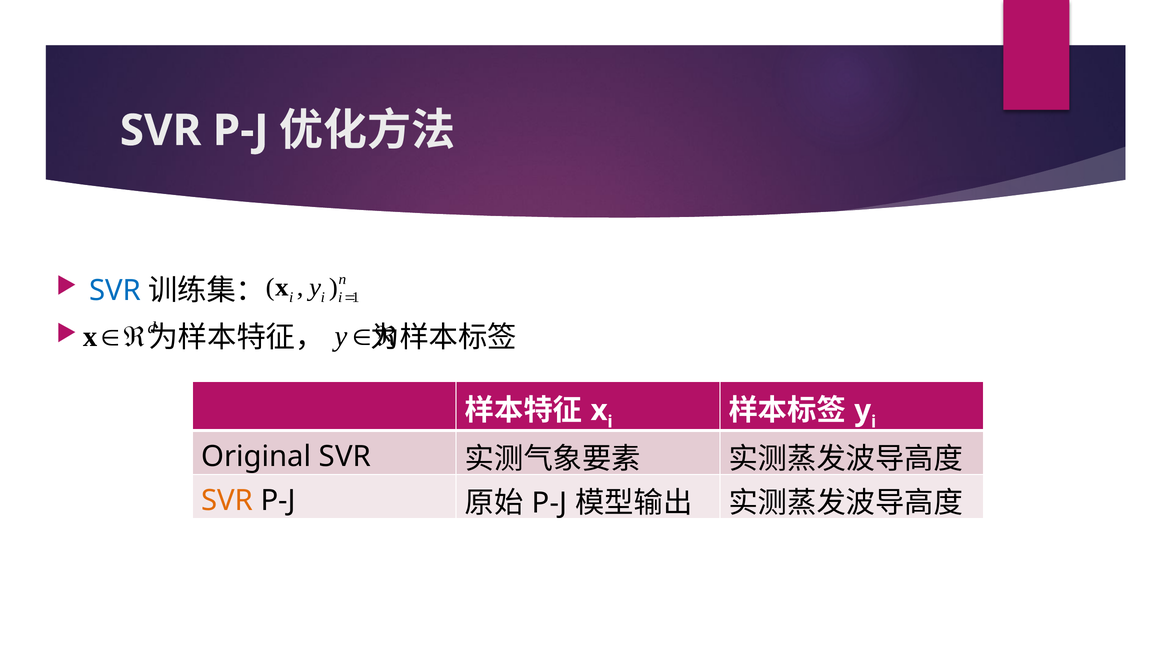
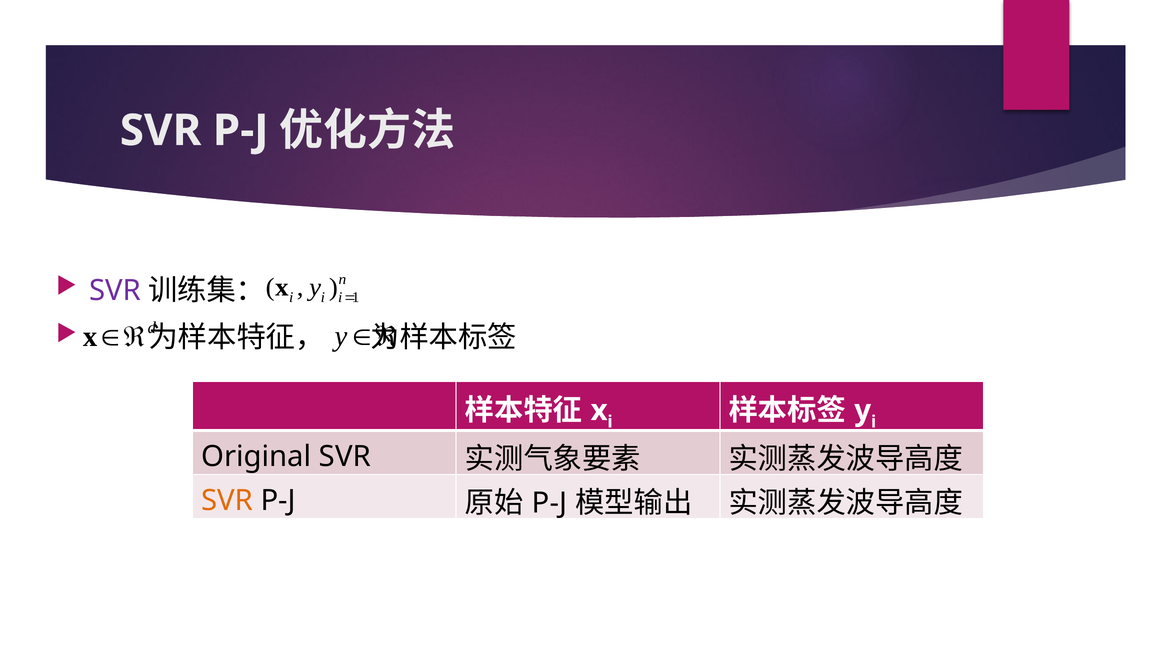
SVR colour: blue -> purple (115, 291)
